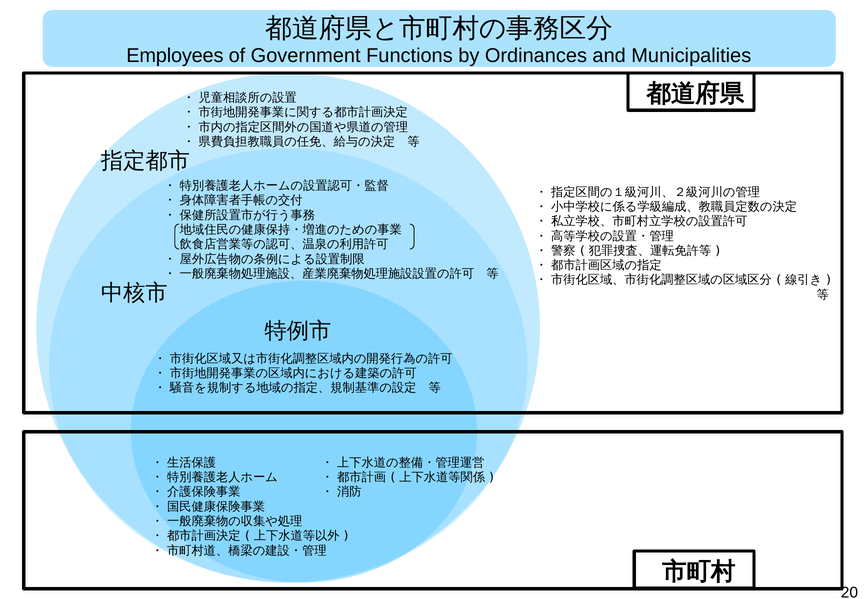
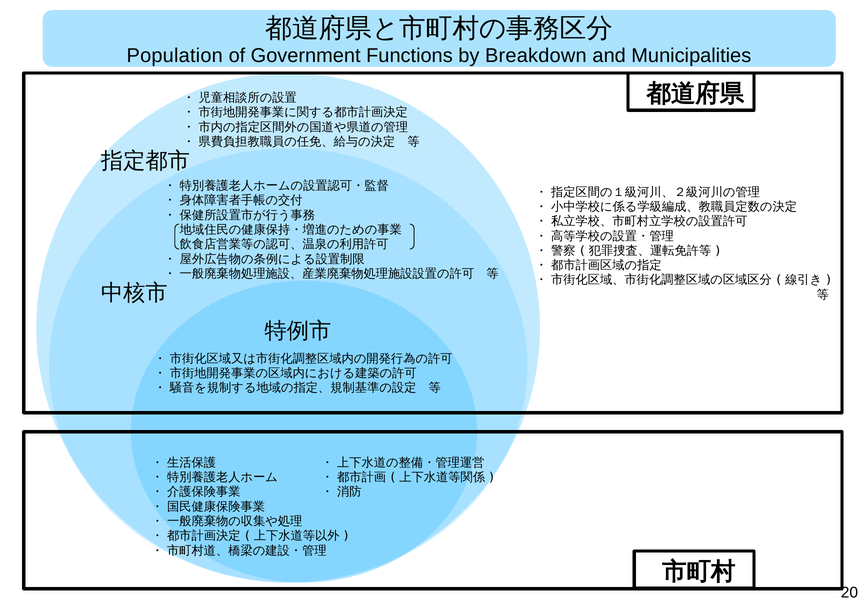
Employees: Employees -> Population (175, 56)
Ordinances: Ordinances -> Breakdown (536, 56)
